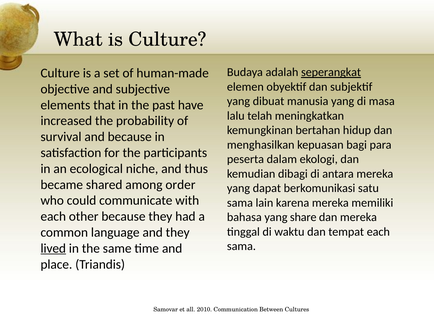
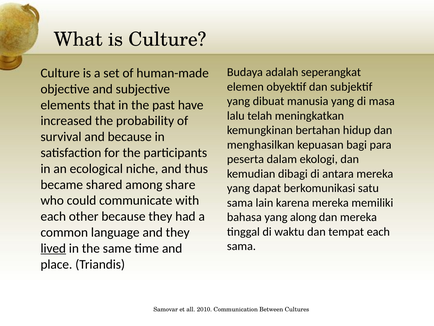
seperangkat underline: present -> none (331, 72)
order: order -> share (180, 184)
share: share -> along (303, 217)
